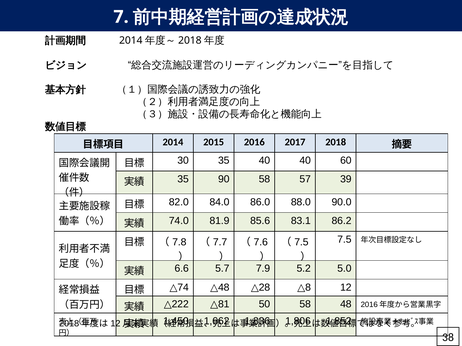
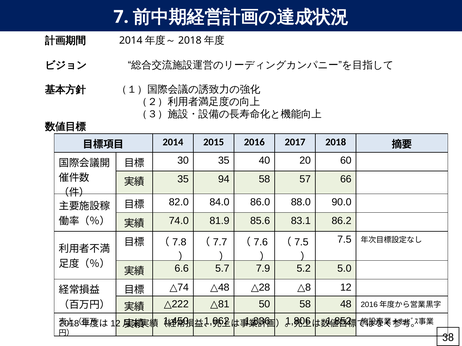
40 40: 40 -> 20 (305, 161)
90: 90 -> 94 (224, 179)
39: 39 -> 66 (346, 179)
